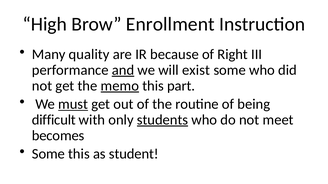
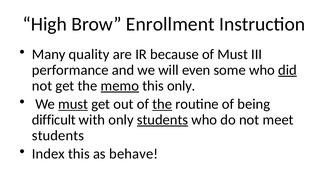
of Right: Right -> Must (233, 54)
and underline: present -> none (123, 70)
exist: exist -> even (196, 70)
did underline: none -> present (288, 70)
this part: part -> only (181, 86)
the underline: none -> present (162, 104)
becomes: becomes -> students (58, 136)
Some: Some -> Index (48, 154)
student: student -> behave (134, 154)
